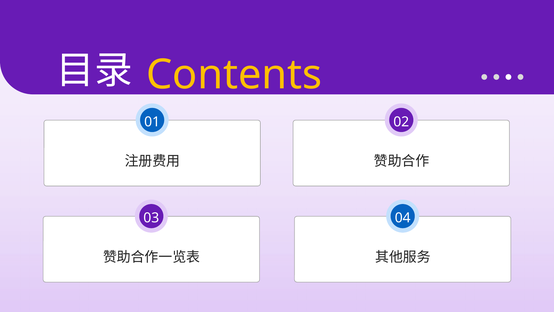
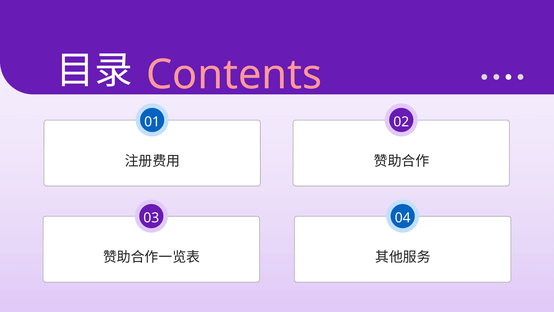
Contents colour: yellow -> pink (234, 75)
